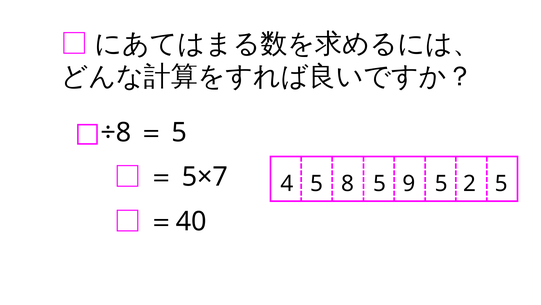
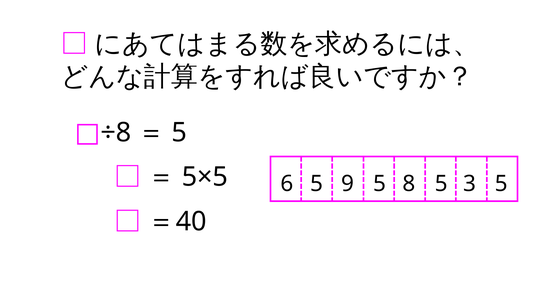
4: 4 -> 6 (287, 183)
8: 8 -> 9 (347, 183)
9: 9 -> 8 (409, 183)
2: 2 -> 3 (469, 183)
5×7: 5×7 -> 5×5 (205, 177)
